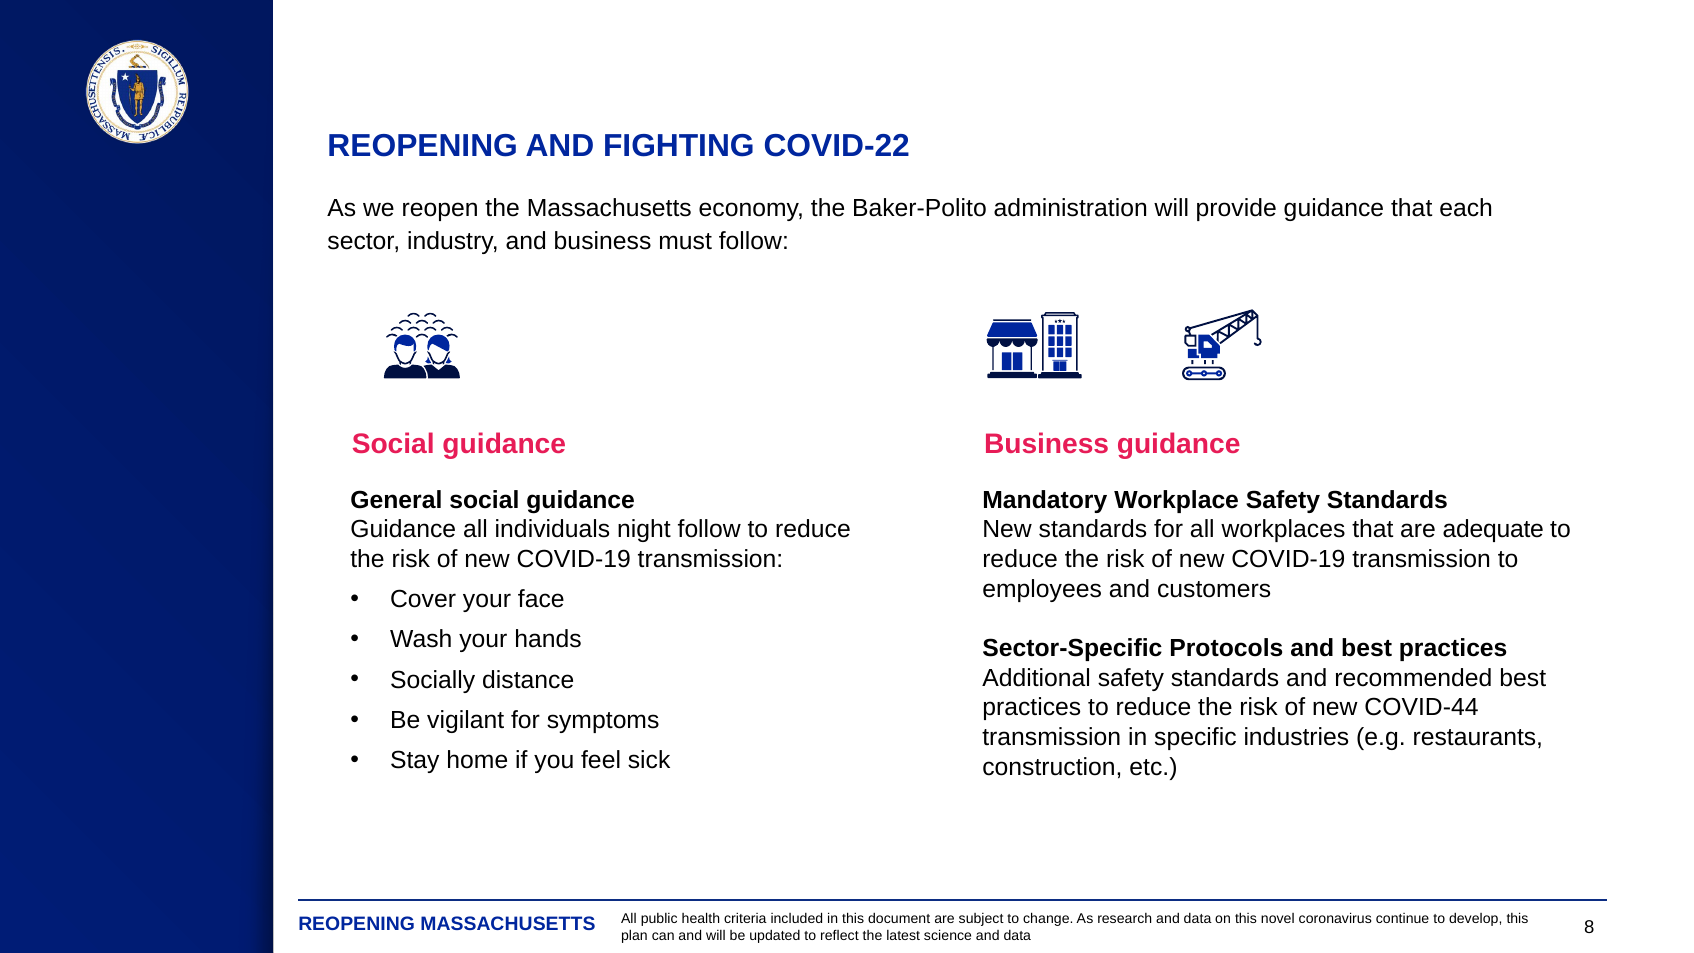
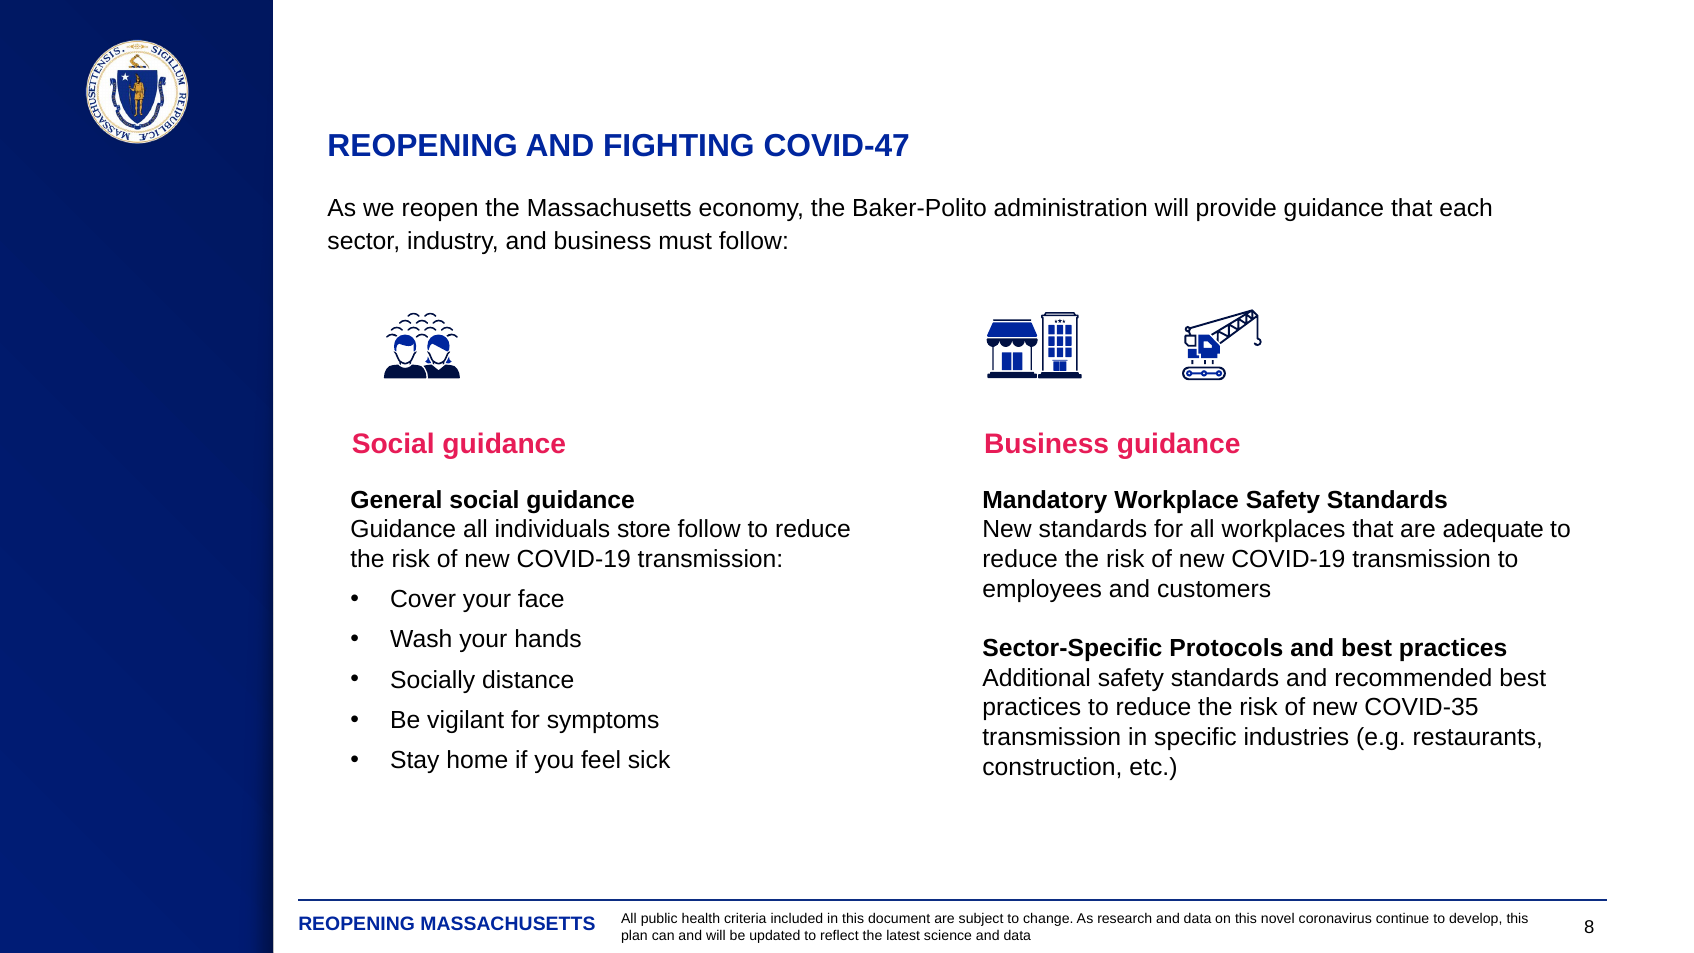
COVID-22: COVID-22 -> COVID-47 (837, 146)
night: night -> store (644, 530)
COVID-44: COVID-44 -> COVID-35 (1421, 707)
